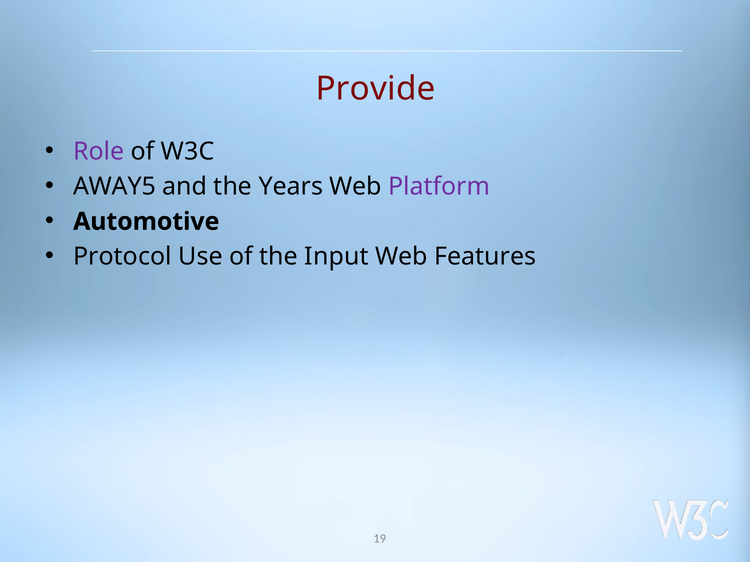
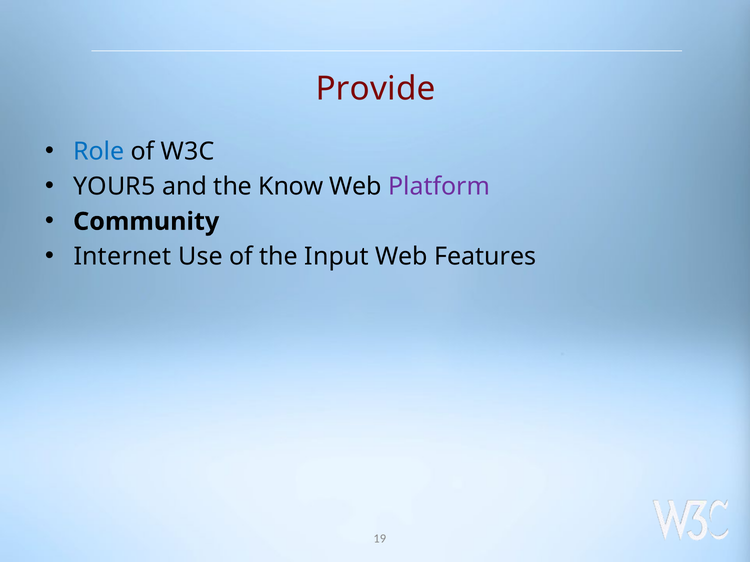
Role colour: purple -> blue (99, 152)
AWAY5: AWAY5 -> YOUR5 (114, 187)
Years: Years -> Know (291, 187)
Automotive: Automotive -> Community (146, 222)
Protocol: Protocol -> Internet (122, 257)
